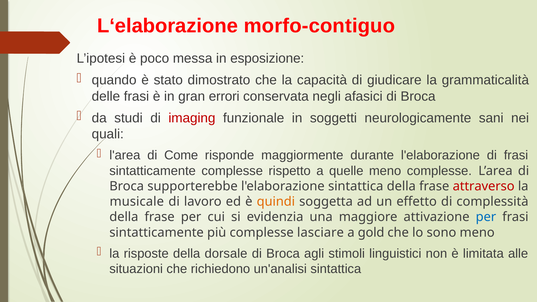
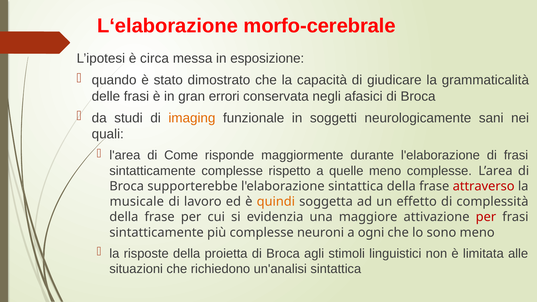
morfo-contiguo: morfo-contiguo -> morfo-cerebrale (320, 26)
poco: poco -> circa (155, 58)
imaging colour: red -> orange (192, 118)
per colour: blue -> red (486, 217)
lasciare: lasciare -> neuroni (321, 233)
gold: gold -> ogni (371, 233)
dorsale: dorsale -> proietta (226, 254)
